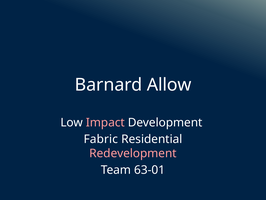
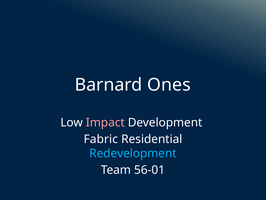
Allow: Allow -> Ones (169, 85)
Redevelopment colour: pink -> light blue (133, 153)
63-01: 63-01 -> 56-01 (150, 170)
